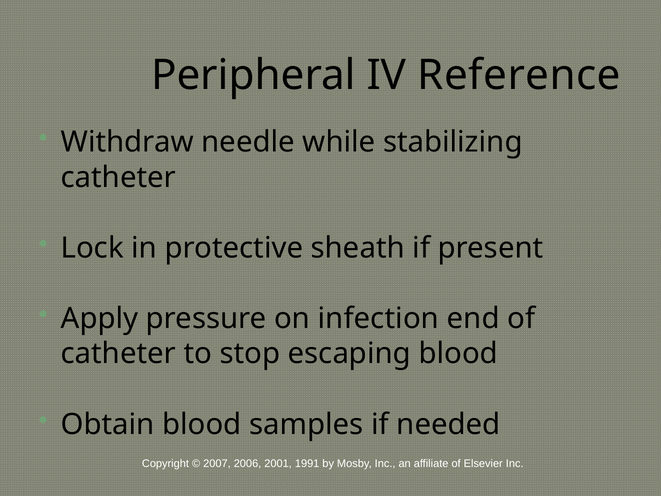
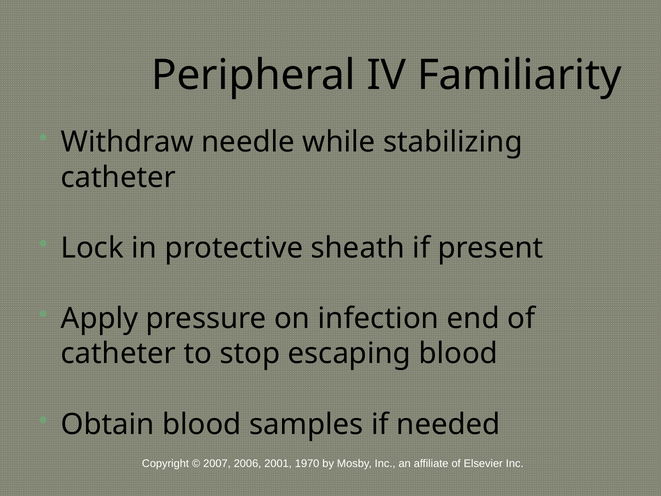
Reference: Reference -> Familiarity (519, 75)
1991: 1991 -> 1970 (307, 463)
